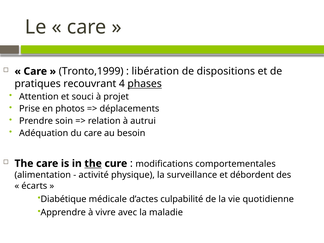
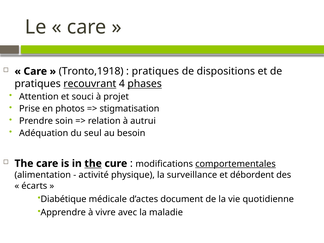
Tronto,1999: Tronto,1999 -> Tronto,1918 (91, 71)
libération: libération -> pratiques (155, 71)
recouvrant underline: none -> present (90, 84)
déplacements: déplacements -> stigmatisation (129, 109)
du care: care -> seul (93, 133)
comportementales underline: none -> present (235, 164)
culpabilité: culpabilité -> document (182, 199)
